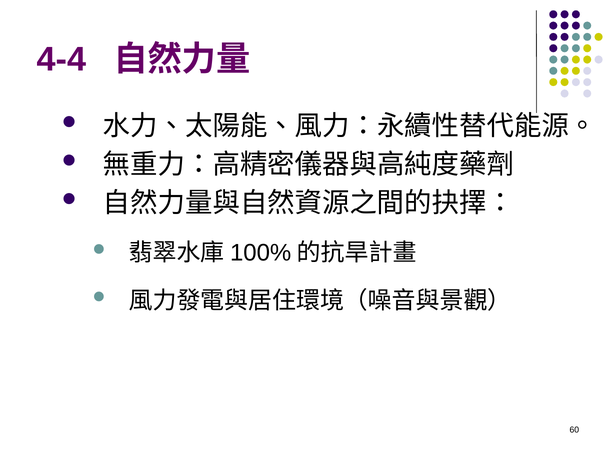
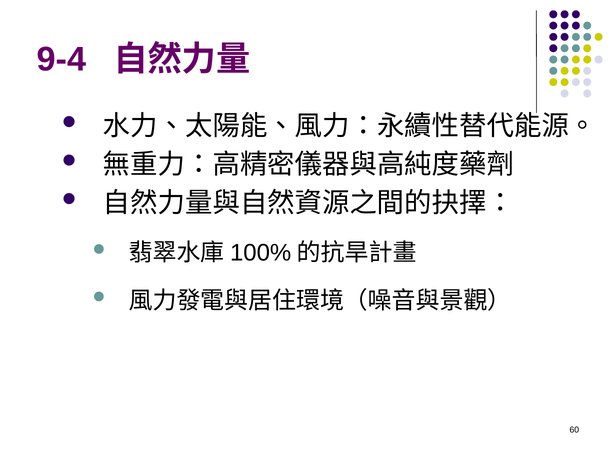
4-4: 4-4 -> 9-4 (62, 59)
